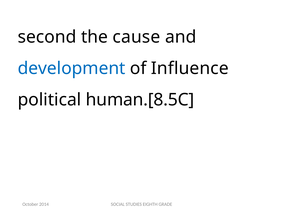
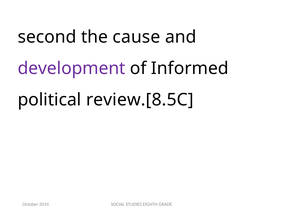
development colour: blue -> purple (72, 68)
Influence: Influence -> Informed (190, 68)
human.[8.5C: human.[8.5C -> review.[8.5C (140, 100)
